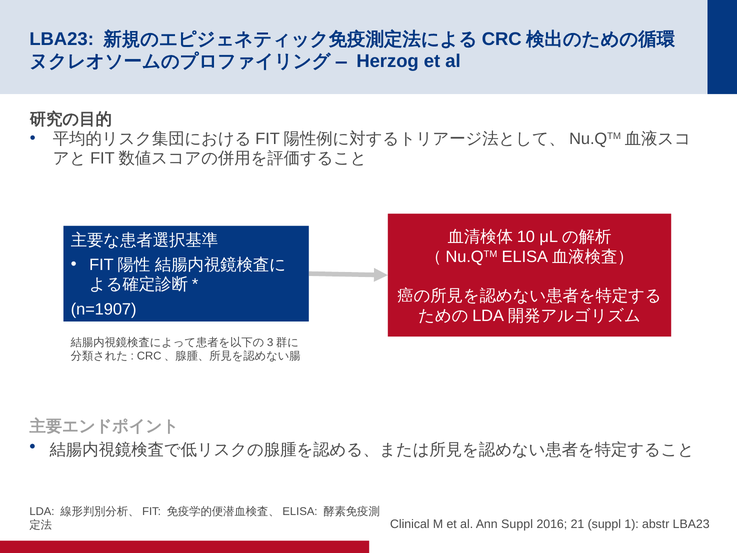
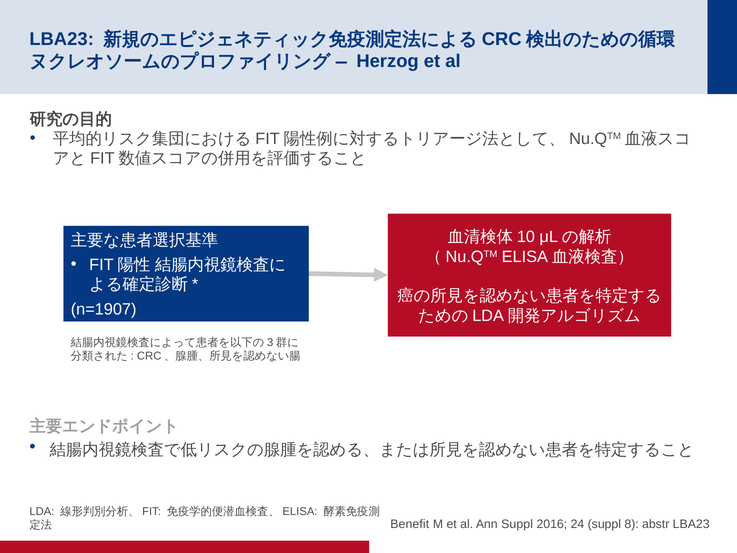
Clinical: Clinical -> Benefit (410, 524)
21: 21 -> 24 (577, 524)
1: 1 -> 8 (632, 524)
